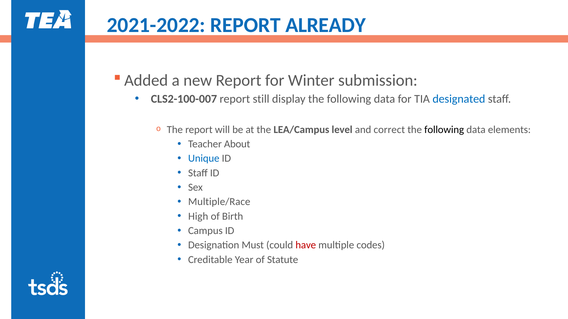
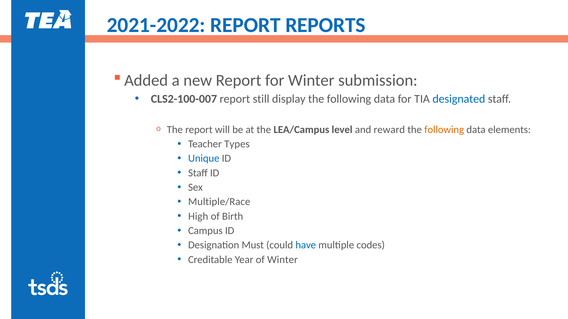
ALREADY: ALREADY -> REPORTS (326, 25)
correct: correct -> reward (389, 130)
following colour: black -> orange (444, 130)
About: About -> Types (237, 144)
have colour: red -> blue (306, 245)
of Statute: Statute -> Winter (283, 260)
